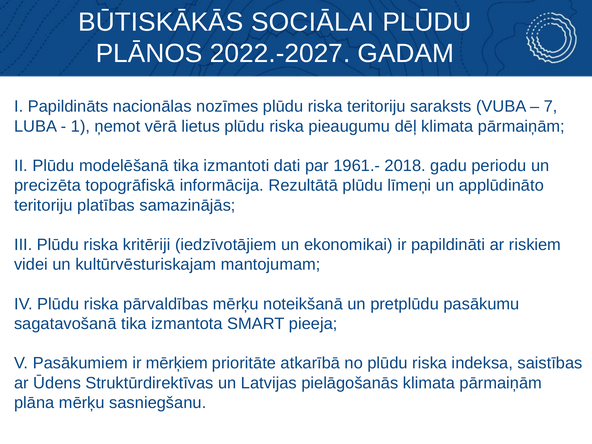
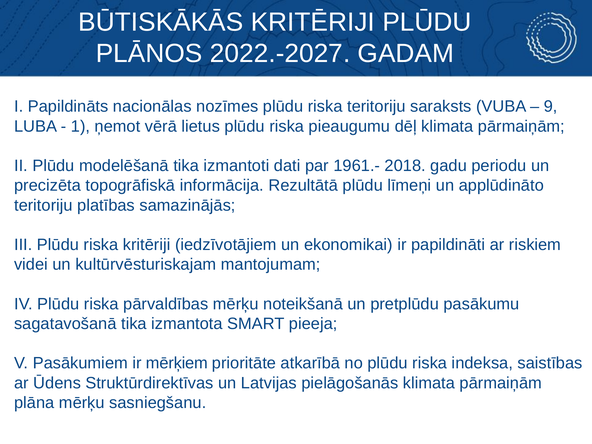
BŪTISKĀKĀS SOCIĀLAI: SOCIĀLAI -> KRITĒRIJI (313, 22)
7: 7 -> 9 (551, 107)
